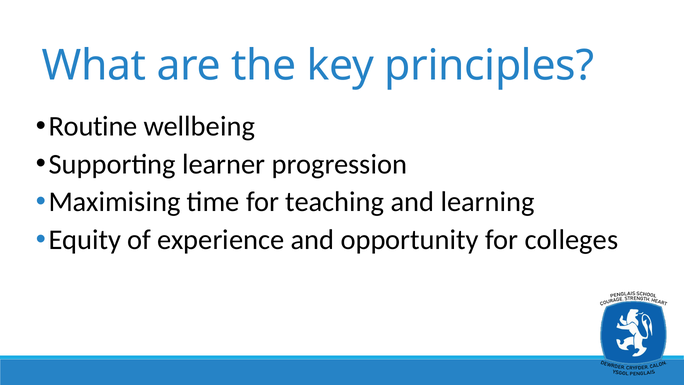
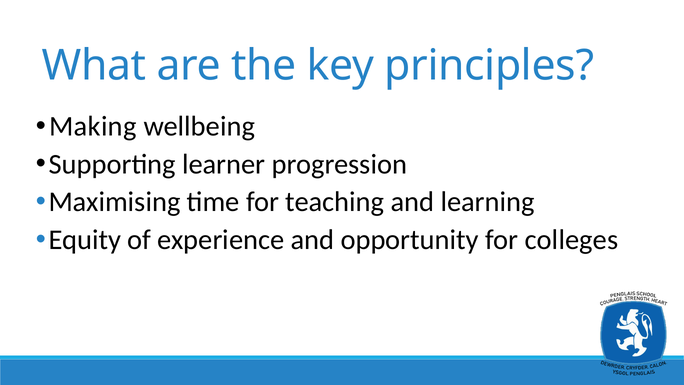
Routine: Routine -> Making (93, 126)
